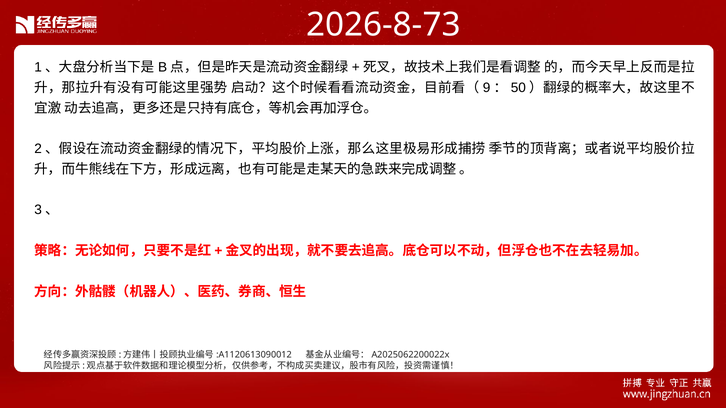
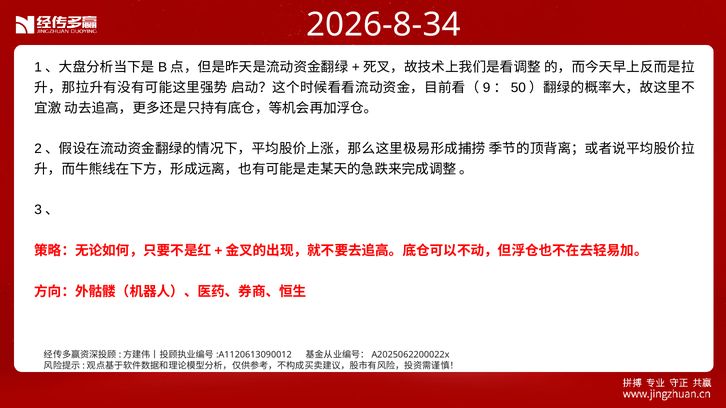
2026-8-73: 2026-8-73 -> 2026-8-34 (383, 25)
